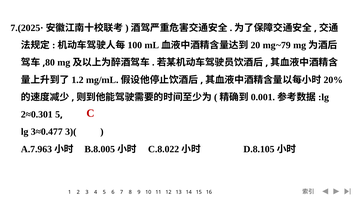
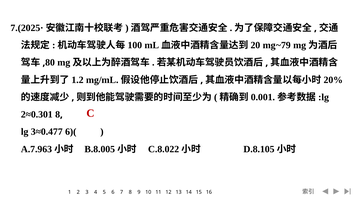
2≈0.301 5: 5 -> 8 (58, 115)
3)(: 3)( -> 6)( (71, 132)
